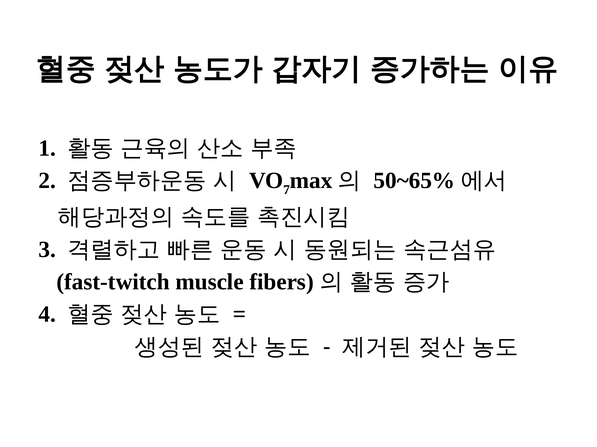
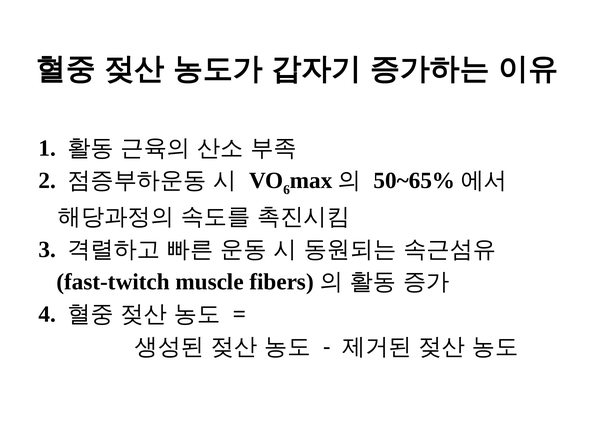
7: 7 -> 6 (287, 190)
